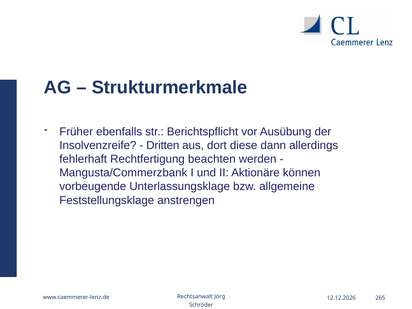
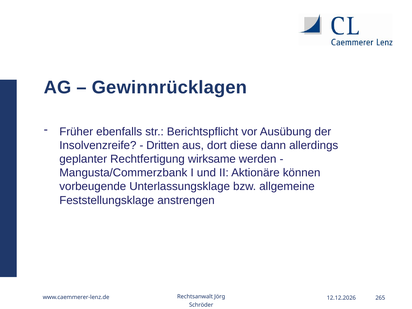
Strukturmerkmale: Strukturmerkmale -> Gewinnrücklagen (169, 88)
fehlerhaft: fehlerhaft -> geplanter (83, 159)
beachten: beachten -> wirksame (212, 159)
